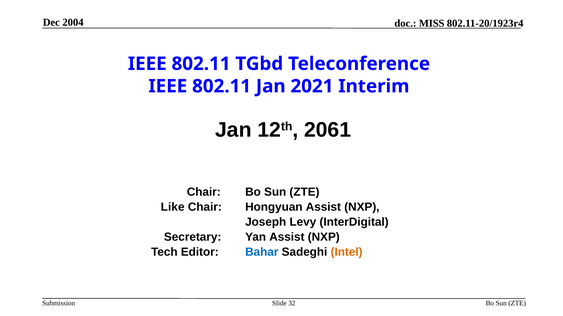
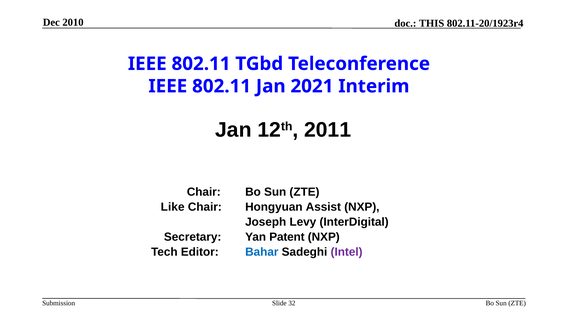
2004: 2004 -> 2010 (73, 22)
MISS: MISS -> THIS (432, 23)
2061: 2061 -> 2011 (328, 130)
Yan Assist: Assist -> Patent (287, 237)
Intel colour: orange -> purple (347, 252)
